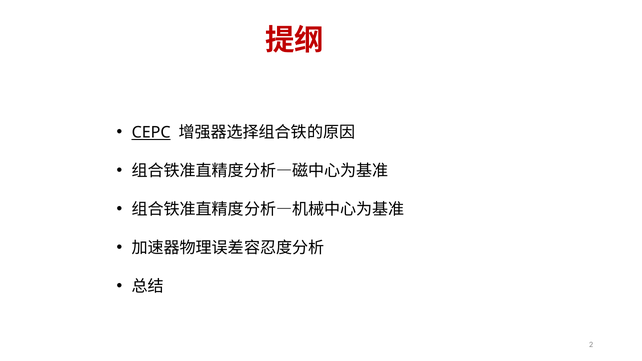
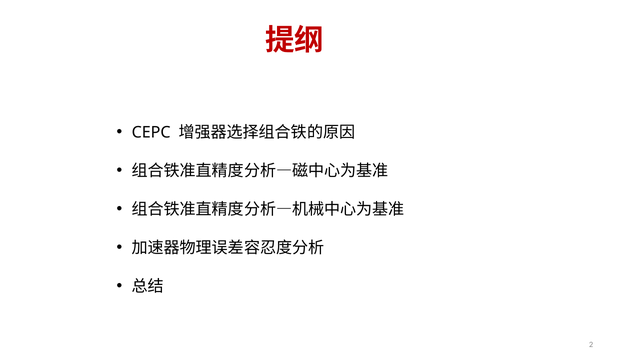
CEPC underline: present -> none (151, 133)
